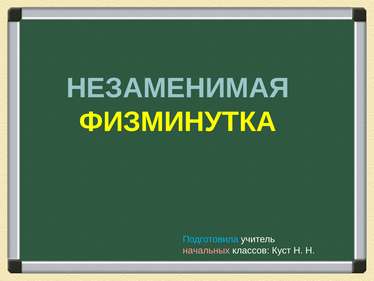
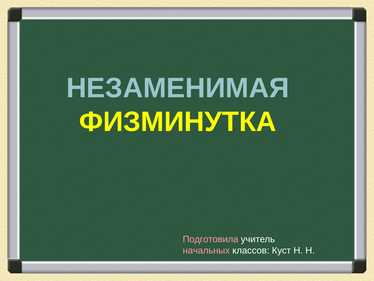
Подготовила colour: light blue -> pink (211, 239)
